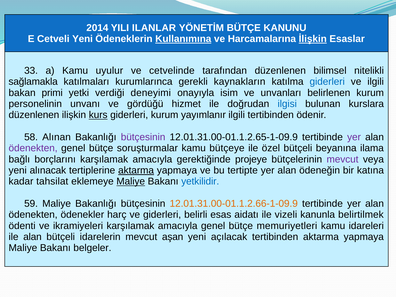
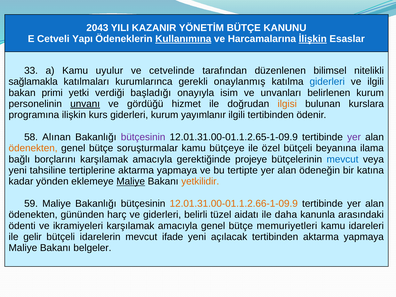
2014: 2014 -> 2043 (97, 28)
ILANLAR: ILANLAR -> KAZANIR (154, 28)
Cetveli Yeni: Yeni -> Yapı (83, 39)
kaynakların: kaynakların -> onaylanmış (240, 82)
deneyimi: deneyimi -> başladığı (151, 93)
unvanı underline: none -> present (85, 104)
ilgisi colour: blue -> orange (287, 104)
düzenlenen: düzenlenen -> programına (34, 115)
kurs underline: present -> none (98, 115)
ödenekten colour: purple -> orange (33, 148)
mevcut colour: purple -> blue (343, 159)
alınacak: alınacak -> tahsiline (48, 170)
aktarma underline: present -> none (136, 170)
tahsilat: tahsilat -> yönden (52, 181)
yetkilidir colour: blue -> orange (200, 181)
ödenekler: ödenekler -> gününden (82, 215)
esas: esas -> tüzel (221, 215)
vizeli: vizeli -> daha (286, 215)
belirtilmek: belirtilmek -> arasındaki (361, 215)
ile alan: alan -> gelir (32, 237)
aşan: aşan -> ifade (173, 237)
